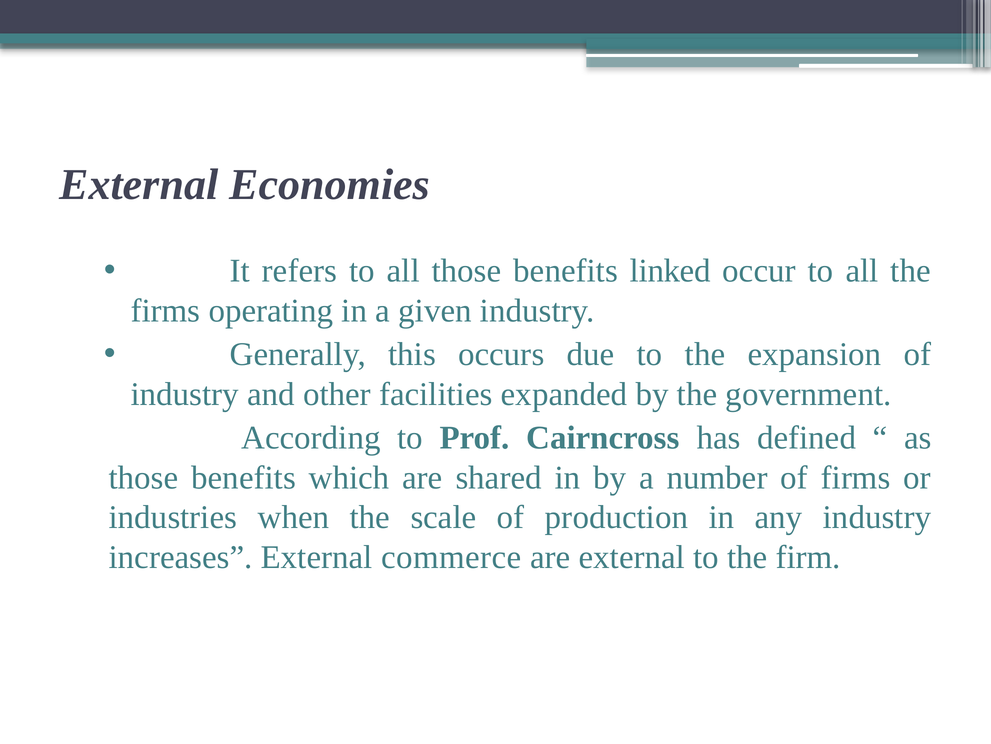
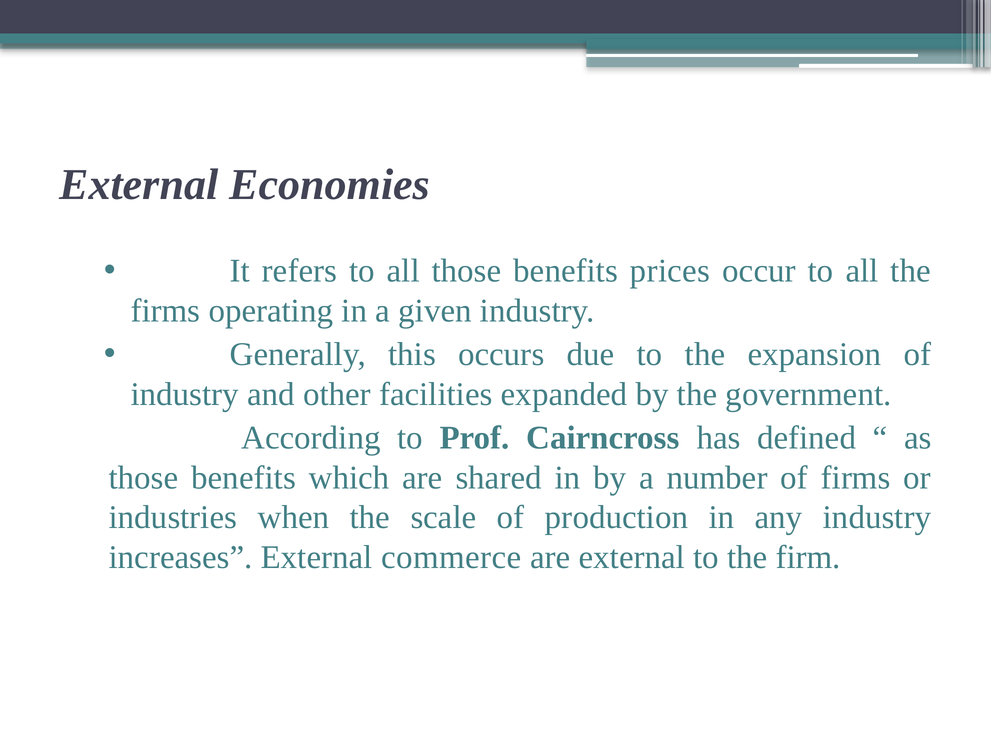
linked: linked -> prices (670, 271)
